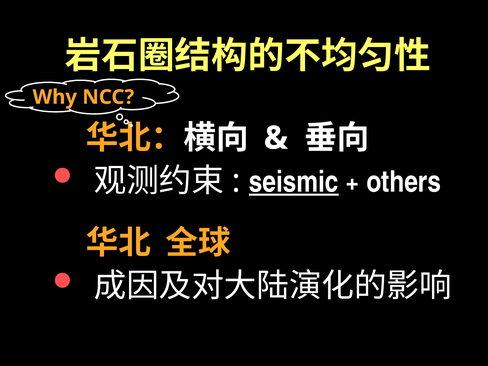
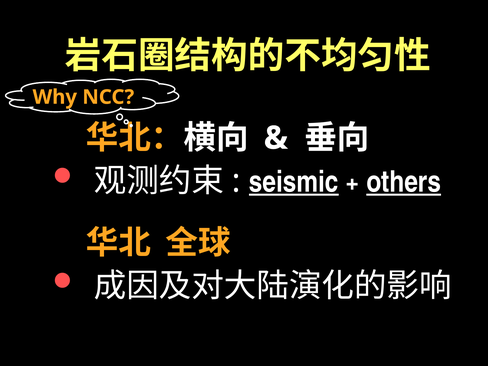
others underline: none -> present (404, 182)
